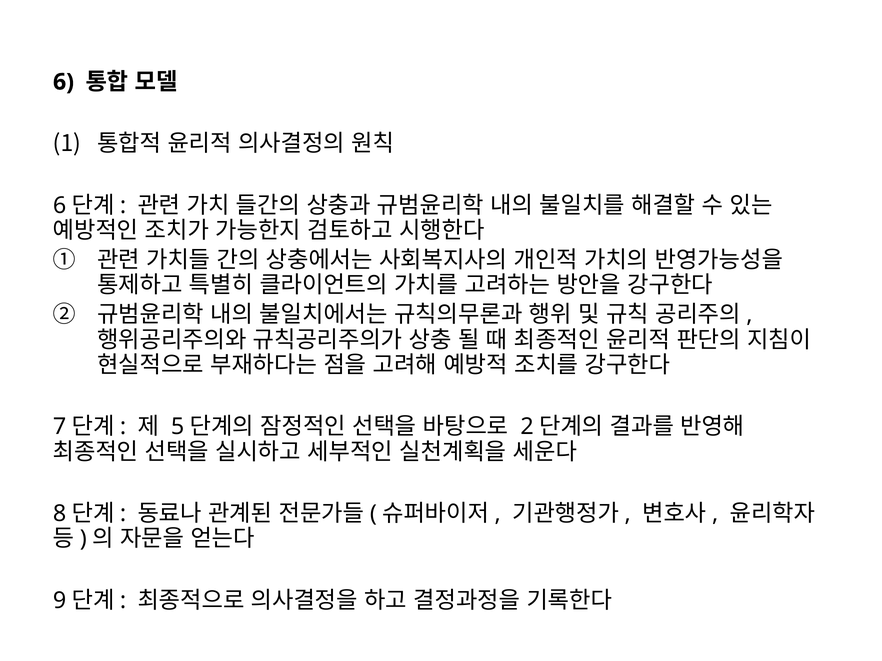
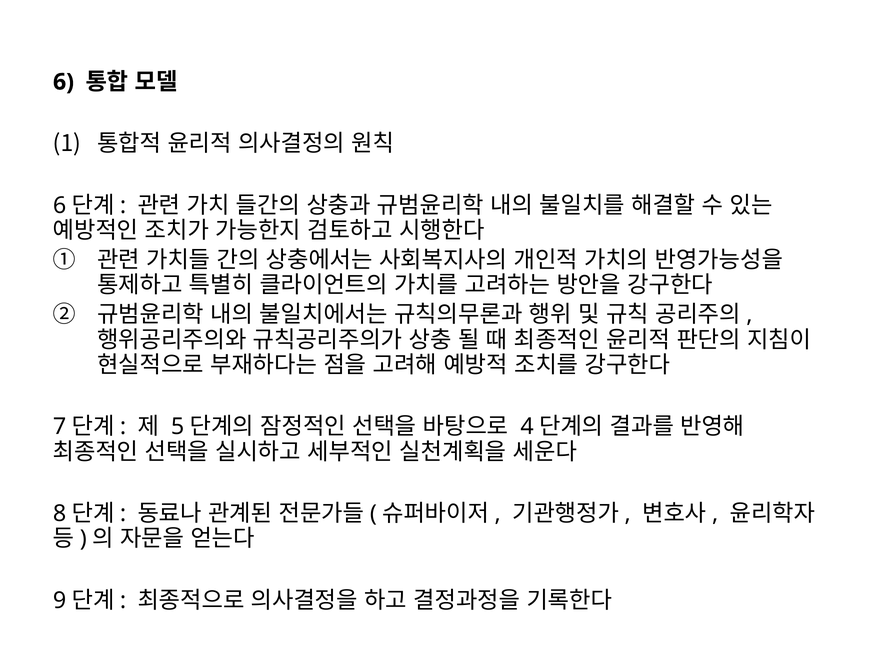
2: 2 -> 4 (527, 427)
